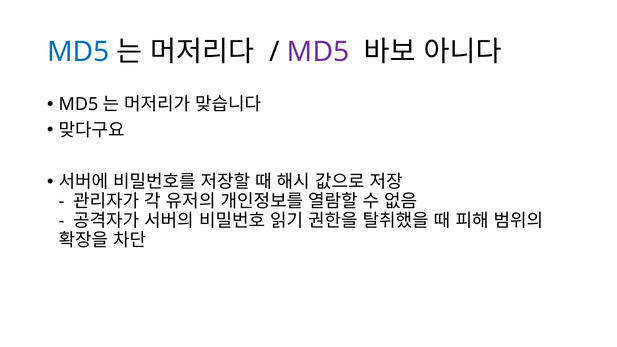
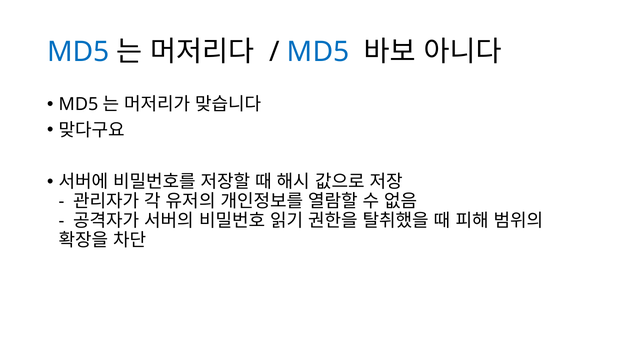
MD5 colour: purple -> blue (318, 52)
